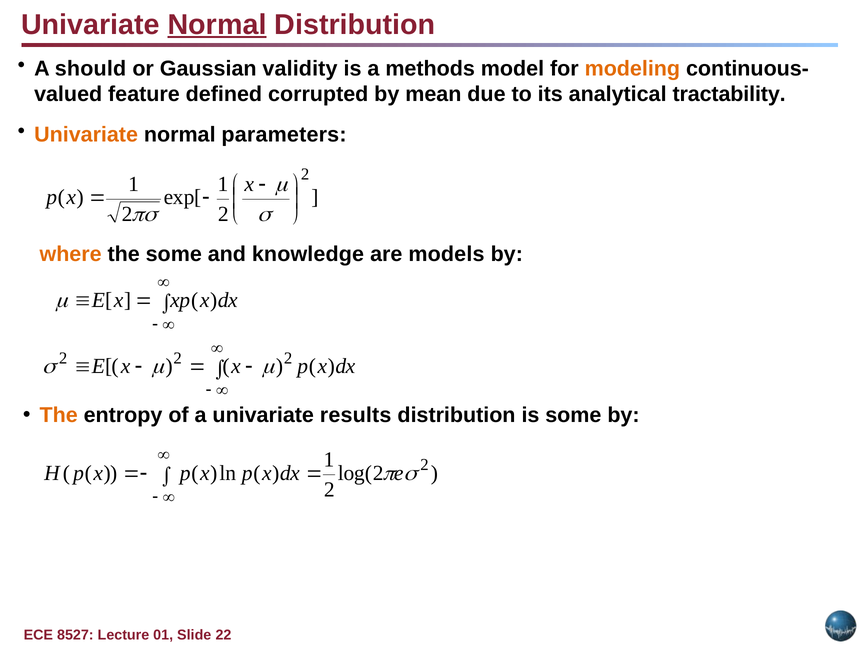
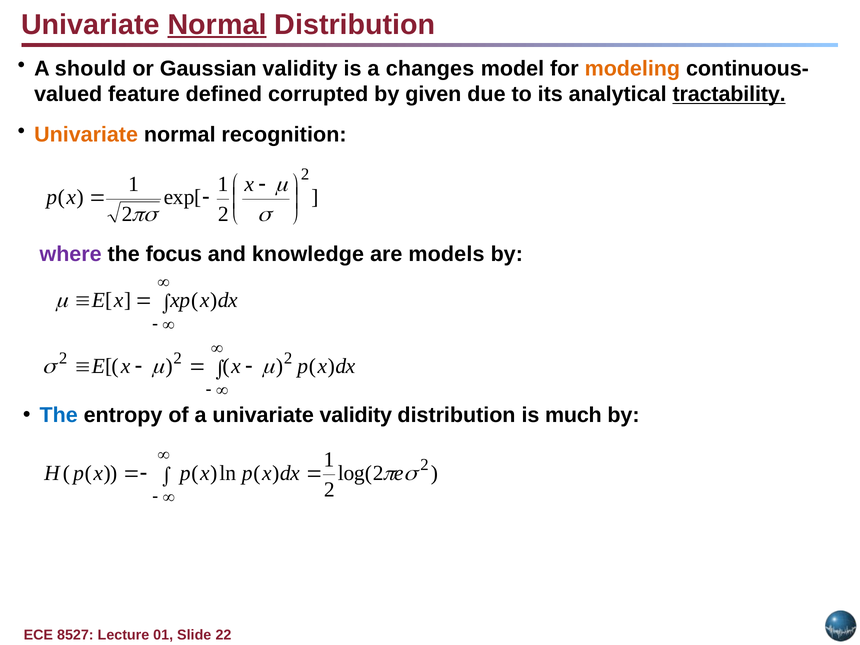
methods: methods -> changes (430, 69)
mean: mean -> given (433, 94)
tractability underline: none -> present (729, 94)
parameters: parameters -> recognition (284, 134)
where colour: orange -> purple (71, 254)
the some: some -> focus (174, 254)
The colour: orange -> blue (59, 415)
univariate results: results -> validity (356, 415)
is some: some -> much (573, 415)
